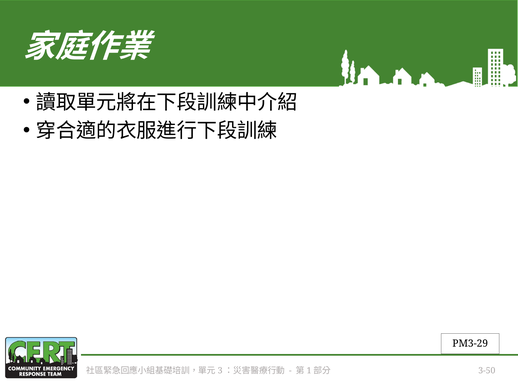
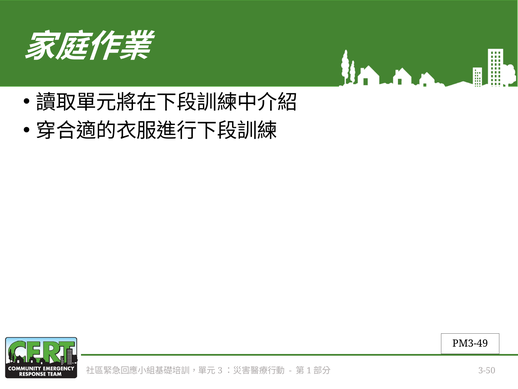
PM3-29: PM3-29 -> PM3-49 (470, 343)
